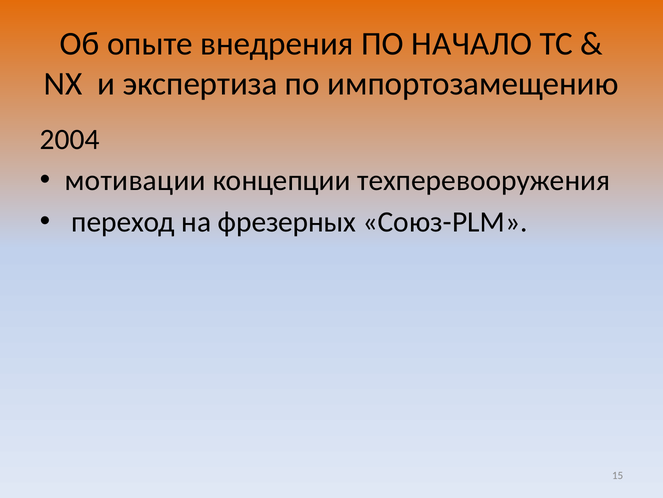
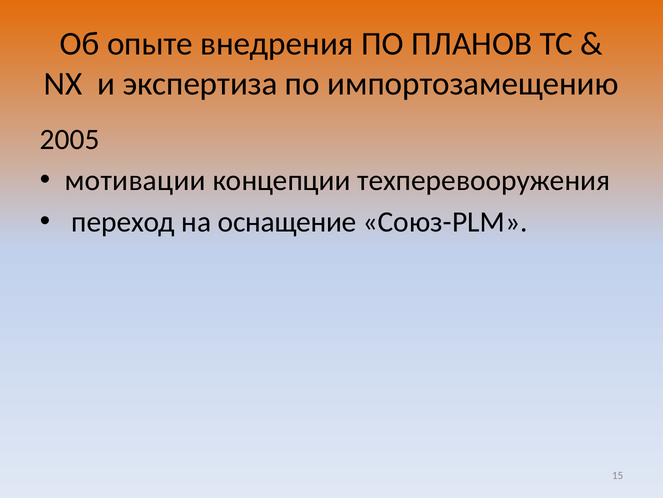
НАЧАЛО: НАЧАЛО -> ПЛАНОВ (472, 44)
2004: 2004 -> 2005 (70, 139)
фрезерных: фрезерных -> оснащение (287, 222)
